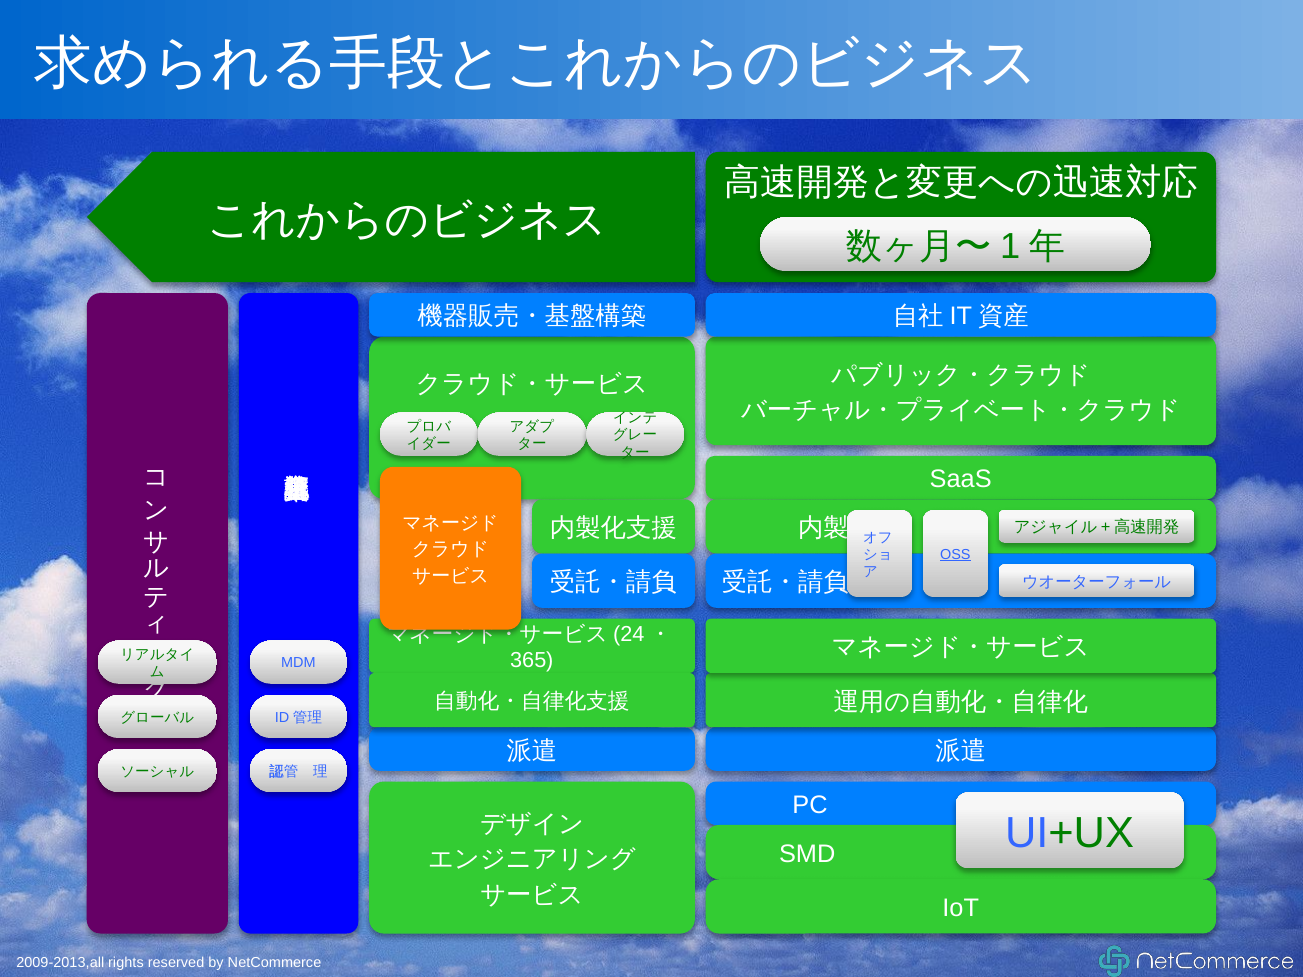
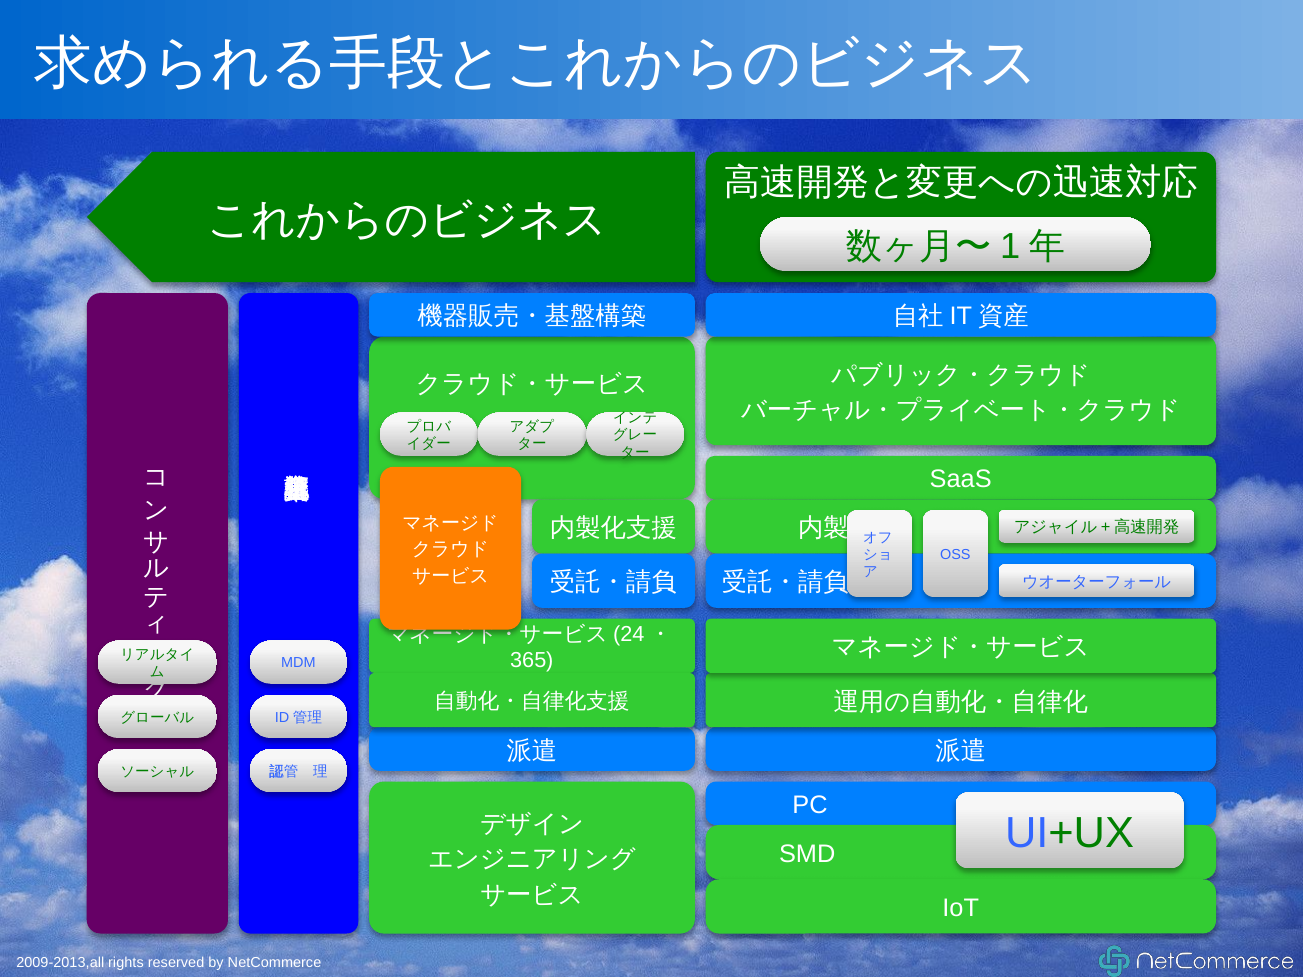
OSS underline: present -> none (955, 555)
